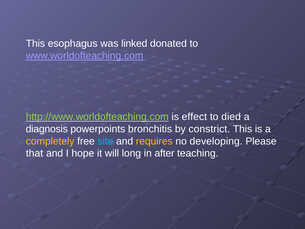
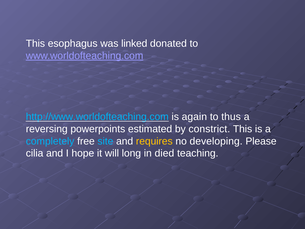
http://www.worldofteaching.com colour: light green -> light blue (97, 117)
effect: effect -> again (194, 117)
died: died -> thus (231, 117)
diagnosis: diagnosis -> reversing (47, 129)
bronchitis: bronchitis -> estimated (150, 129)
completely colour: yellow -> light blue (50, 141)
that: that -> cilia (35, 153)
after: after -> died (164, 153)
